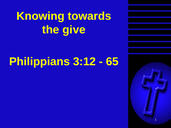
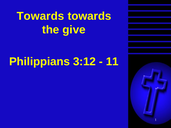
Knowing: Knowing -> Towards (40, 16)
65: 65 -> 11 (112, 62)
